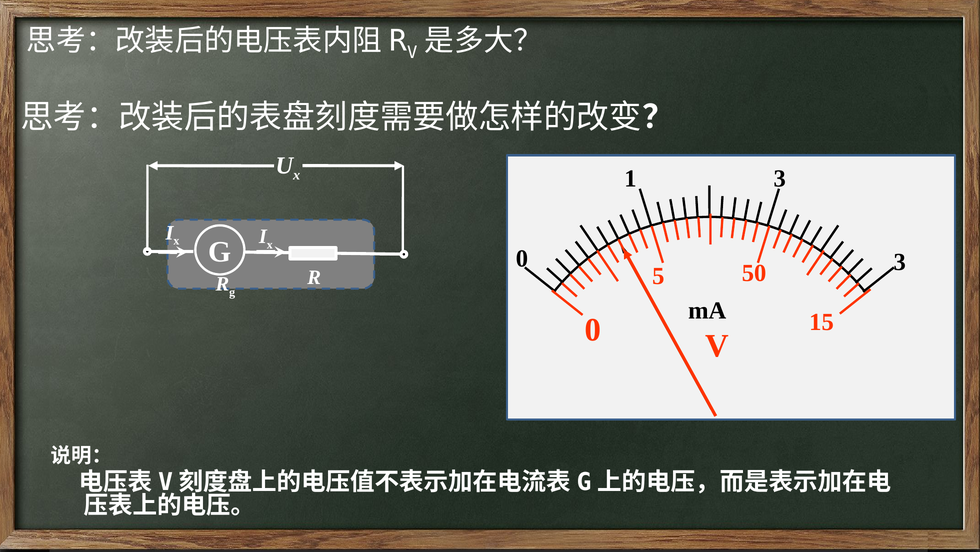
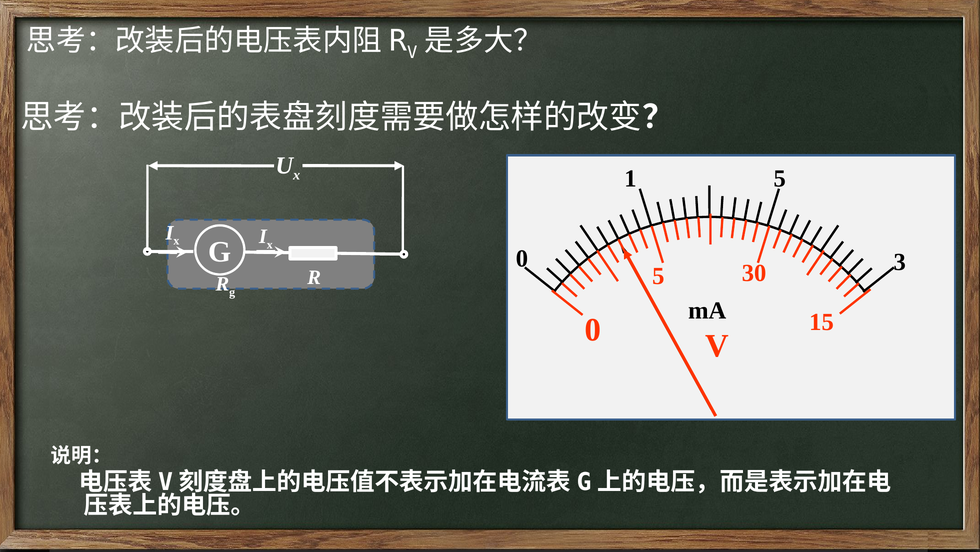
1 3: 3 -> 5 (780, 178)
50: 50 -> 30 (754, 273)
